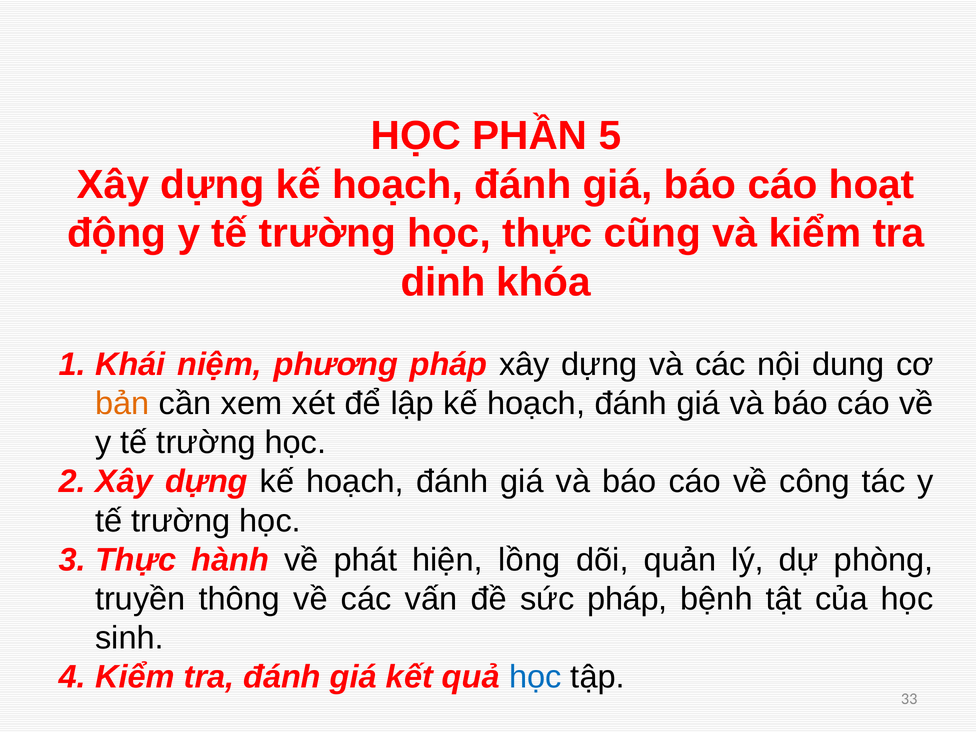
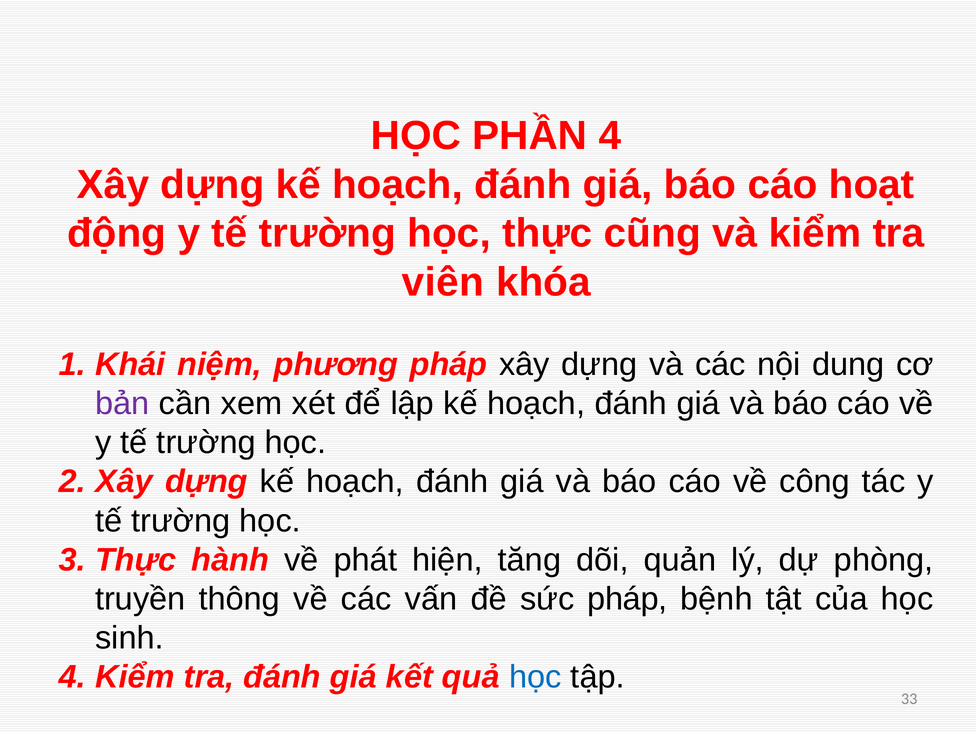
PHẦN 5: 5 -> 4 (610, 136)
dinh: dinh -> viên (443, 282)
bản colour: orange -> purple (122, 404)
lồng: lồng -> tăng (529, 560)
